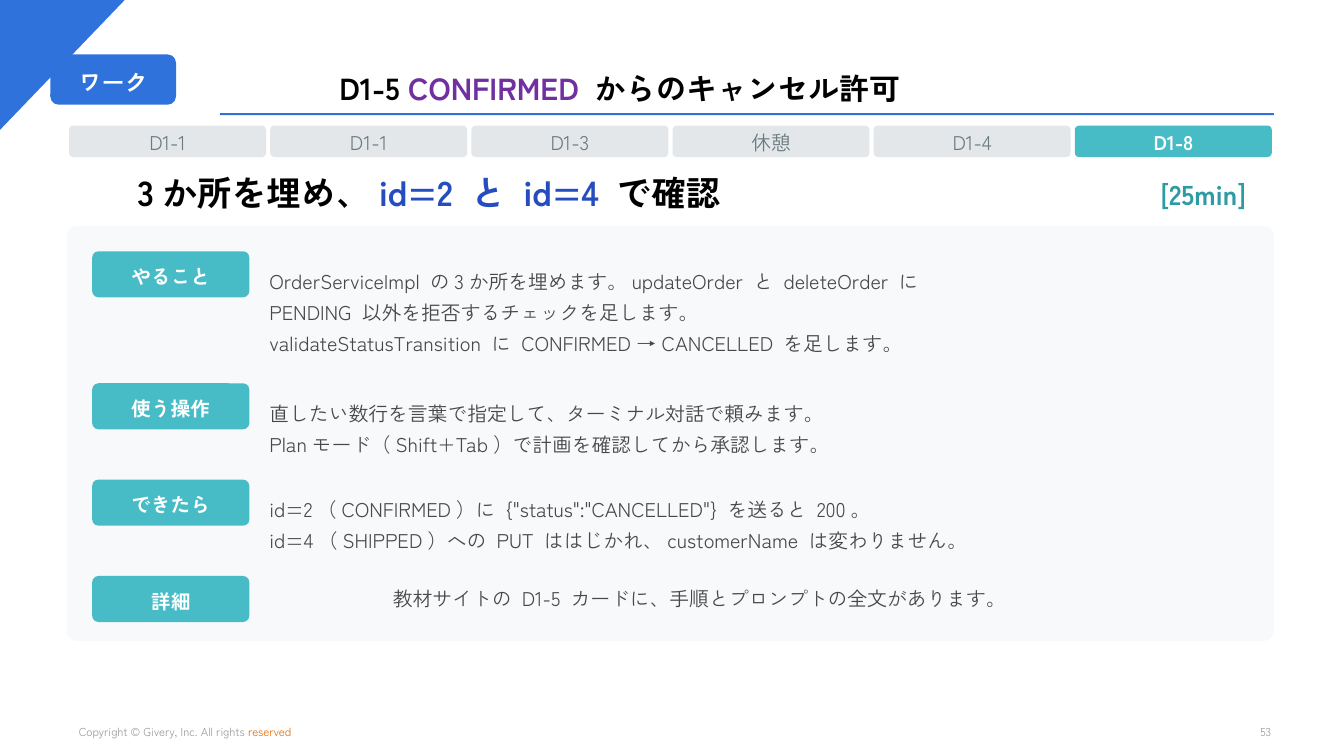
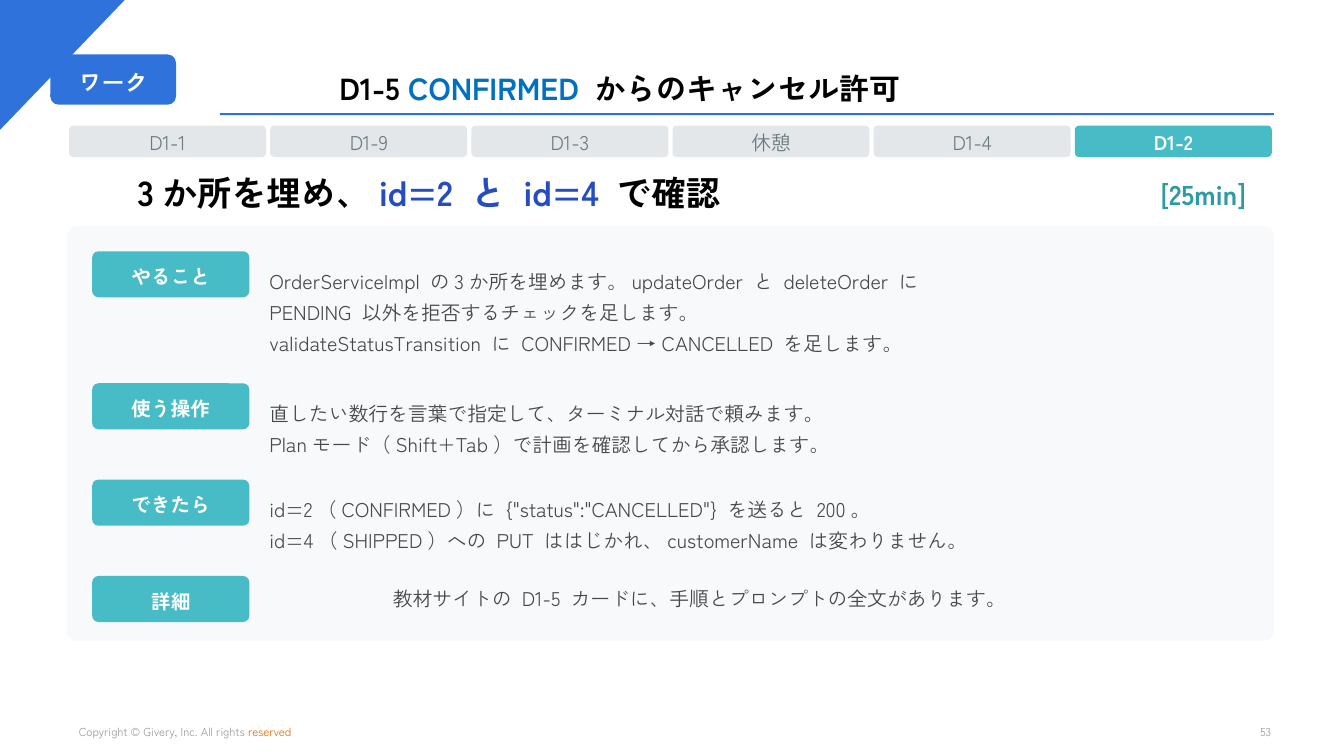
CONFIRMED colour: purple -> blue (493, 91)
D1-1 D1-1: D1-1 -> D1-9 (369, 144)
D1-8: D1-8 -> D1-2 (1173, 144)
